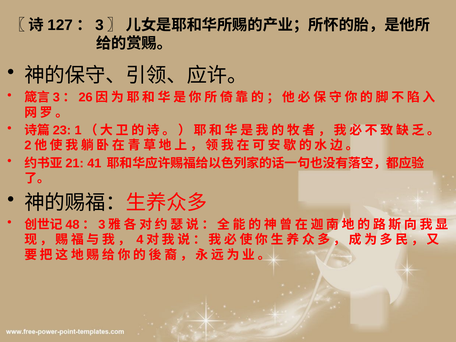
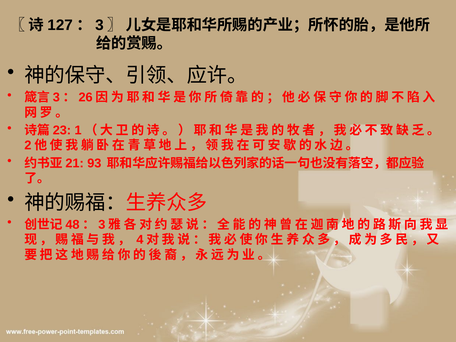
41: 41 -> 93 (94, 163)
